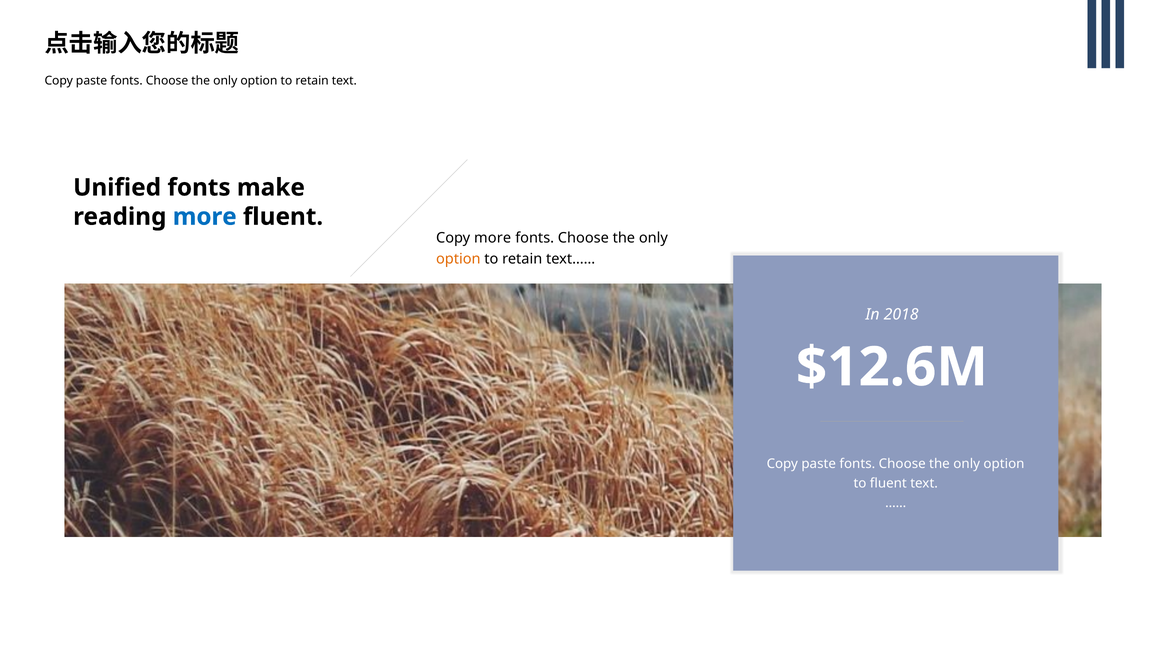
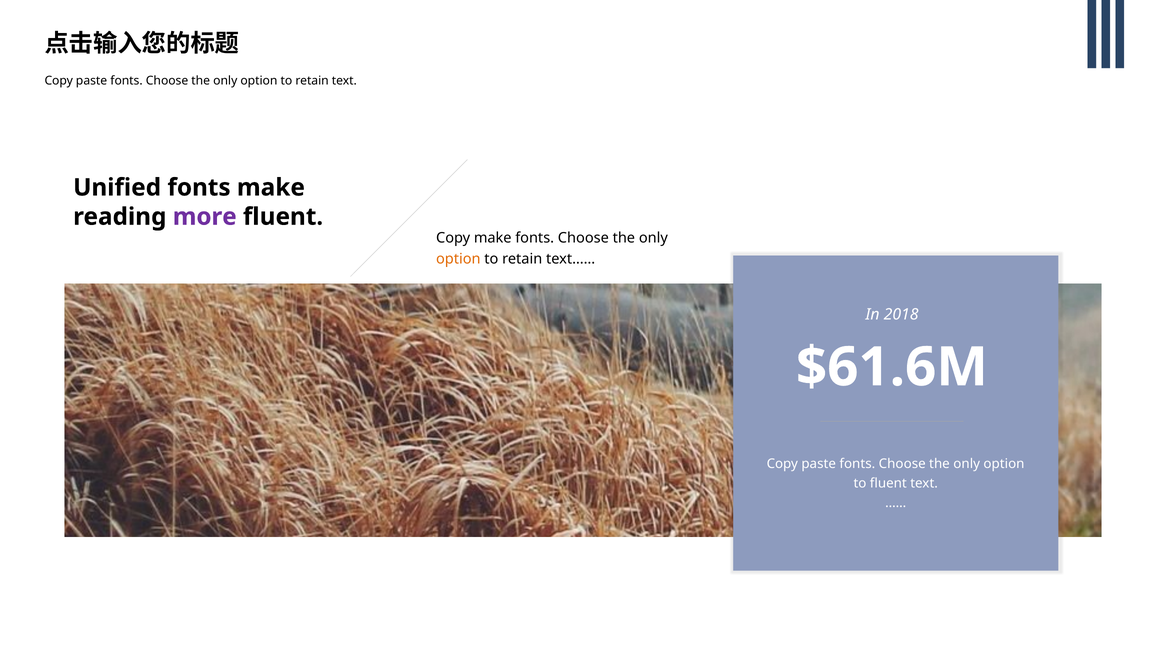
more colour: blue -> purple (205, 217)
Copy more: more -> make (493, 238)
$12.6M: $12.6M -> $61.6M (892, 367)
